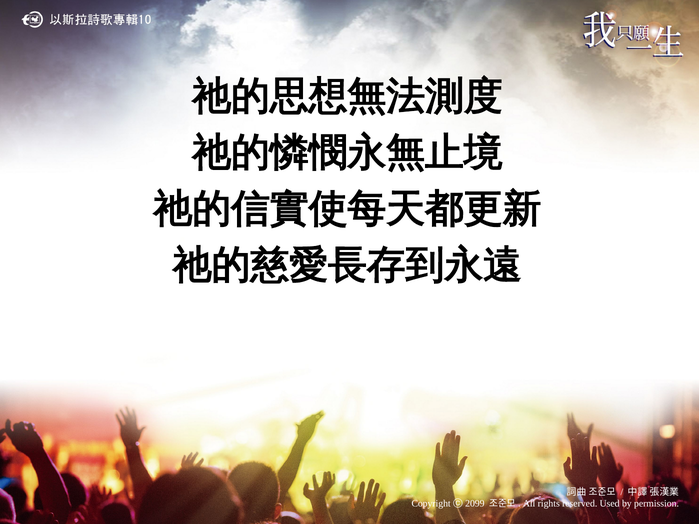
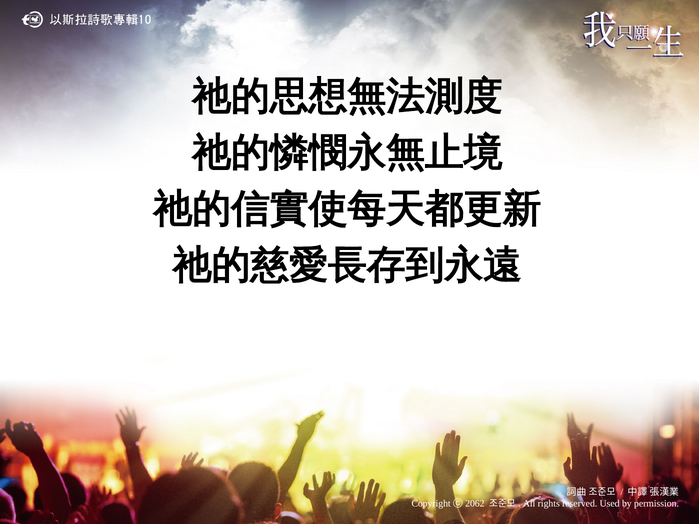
2099: 2099 -> 2062 (475, 504)
